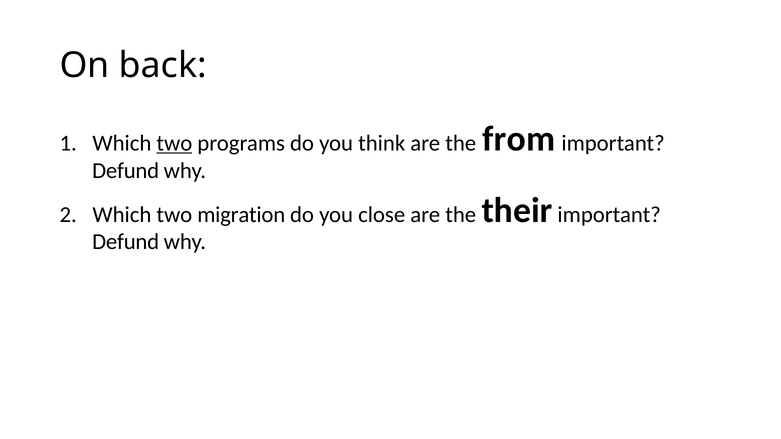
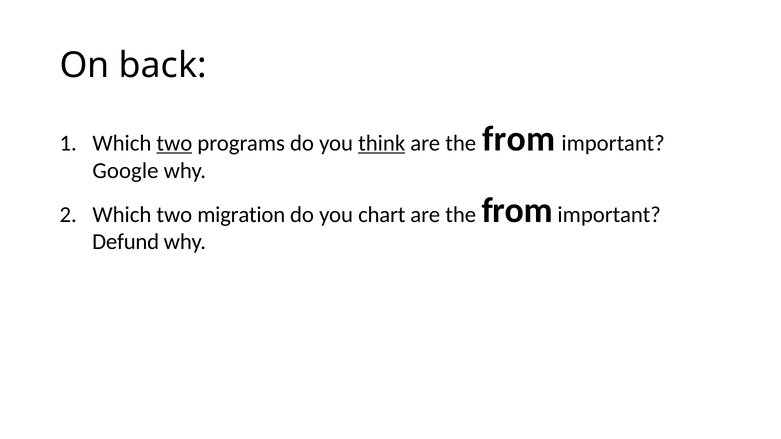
think underline: none -> present (382, 143)
Defund: Defund -> Google (126, 171)
close: close -> chart (382, 215)
their: their -> from (517, 210)
